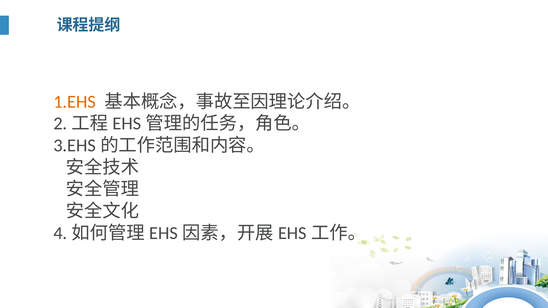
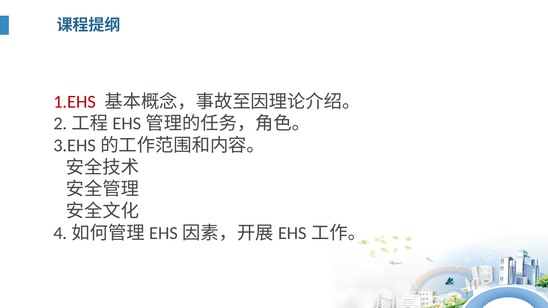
1.EHS colour: orange -> red (75, 102)
